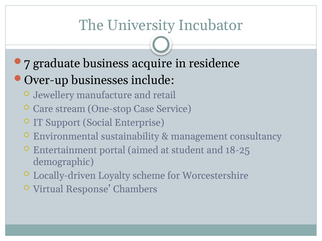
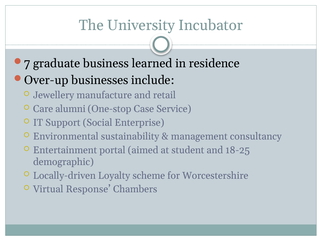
acquire: acquire -> learned (152, 63)
stream: stream -> alumni (70, 109)
